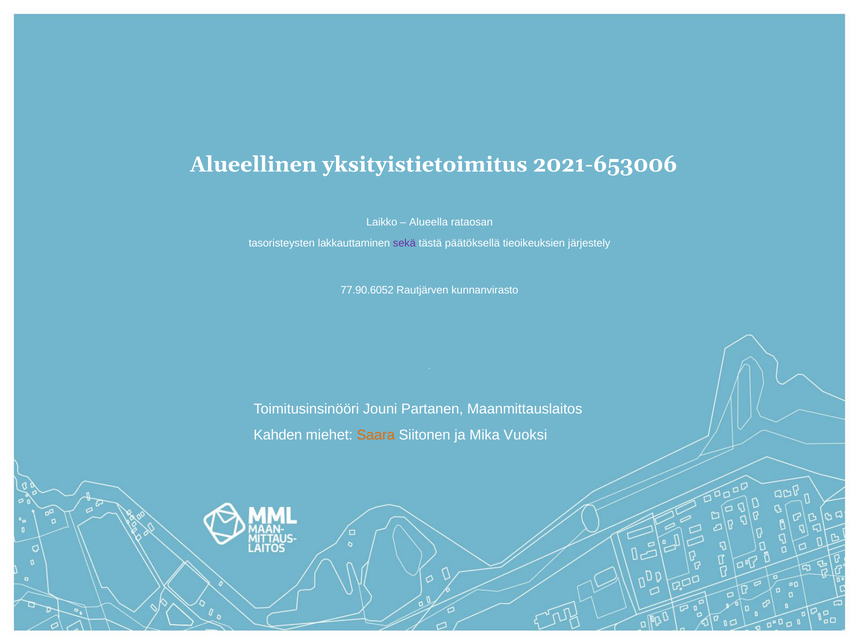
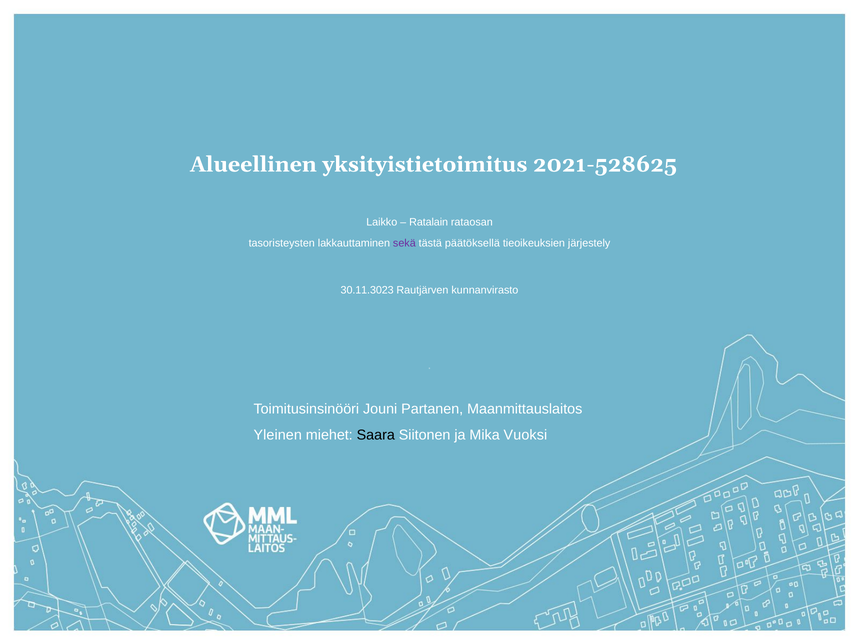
2021-653006: 2021-653006 -> 2021-528625 (605, 165)
Alueella: Alueella -> Ratalain (429, 222)
77.90.6052: 77.90.6052 -> 30.11.3023 (367, 291)
Kahden: Kahden -> Yleinen (278, 435)
Saara colour: orange -> black (376, 435)
